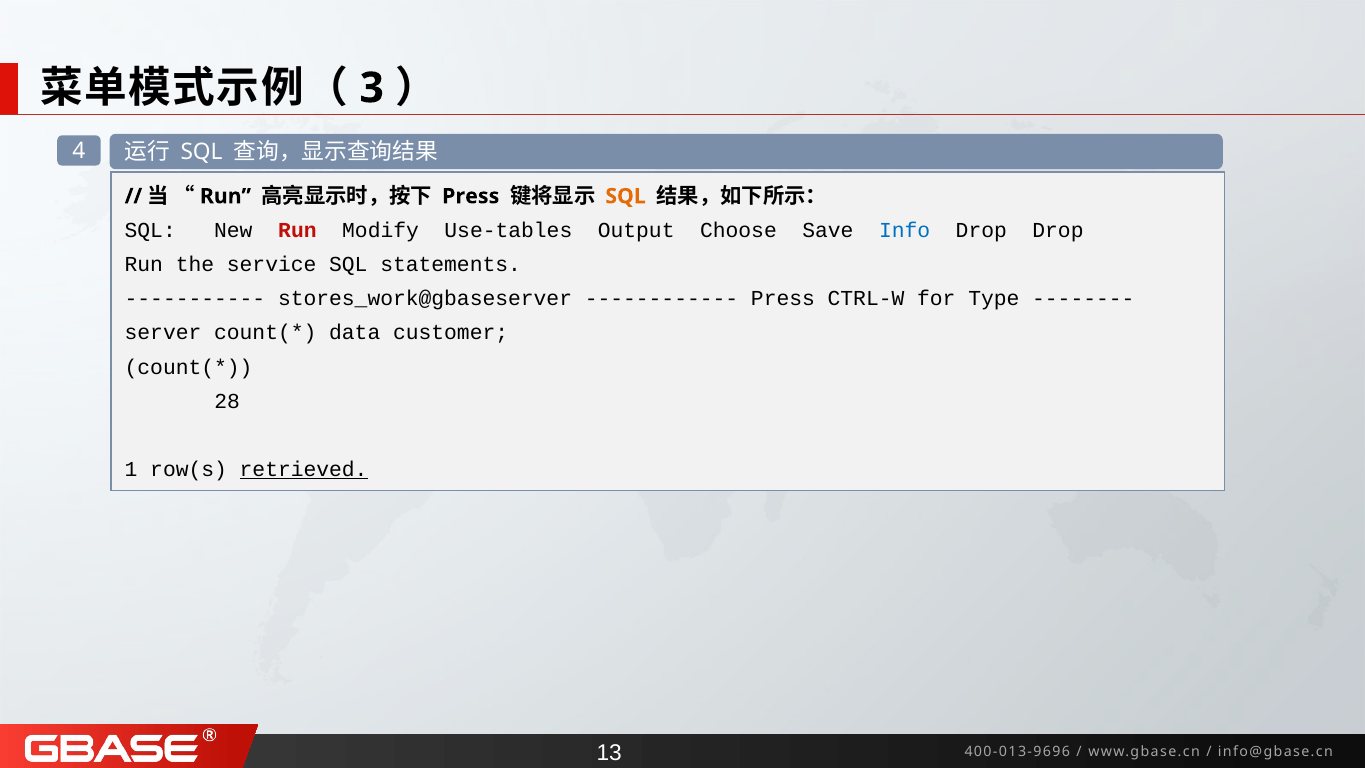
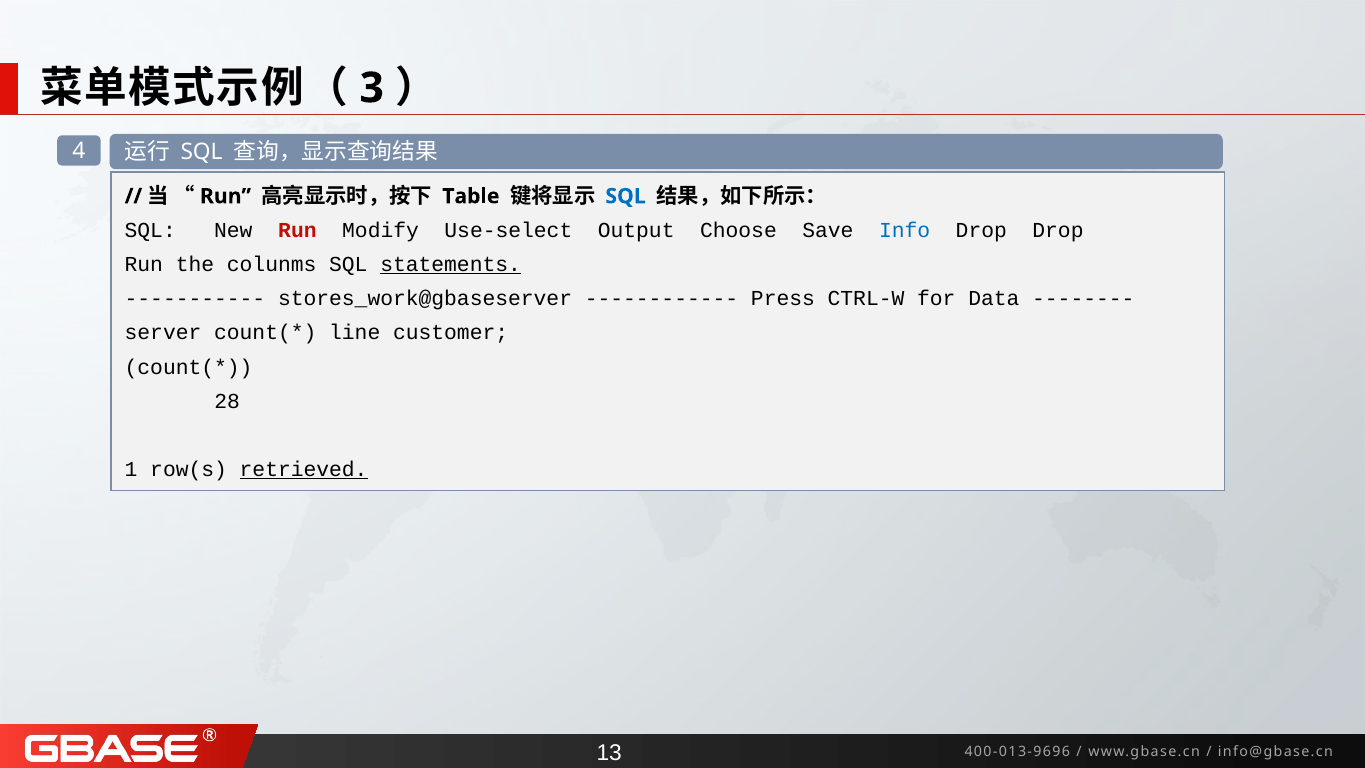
Press: Press -> Table (471, 196)
SQL colour: orange -> blue (626, 196)
Use-tables: Use-tables -> Use-select (508, 230)
service: service -> colunms (272, 264)
statements underline: none -> present (451, 264)
Type: Type -> Data (994, 299)
data: data -> line (355, 333)
